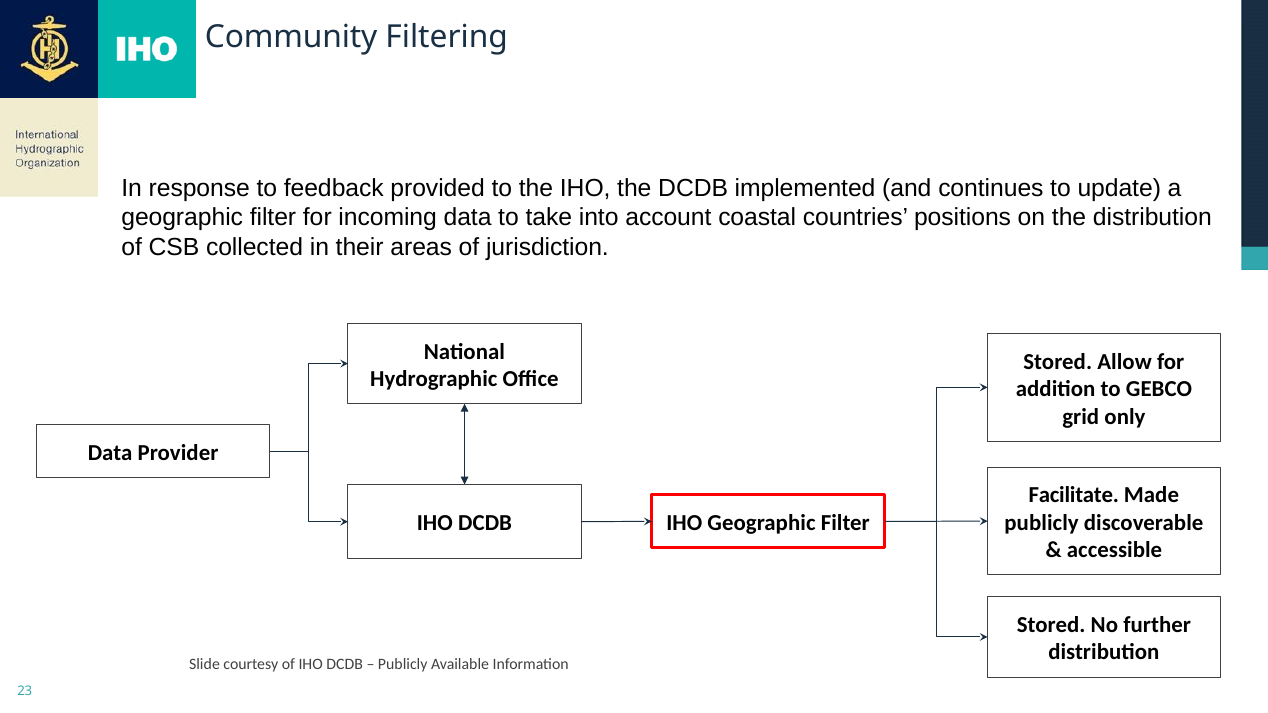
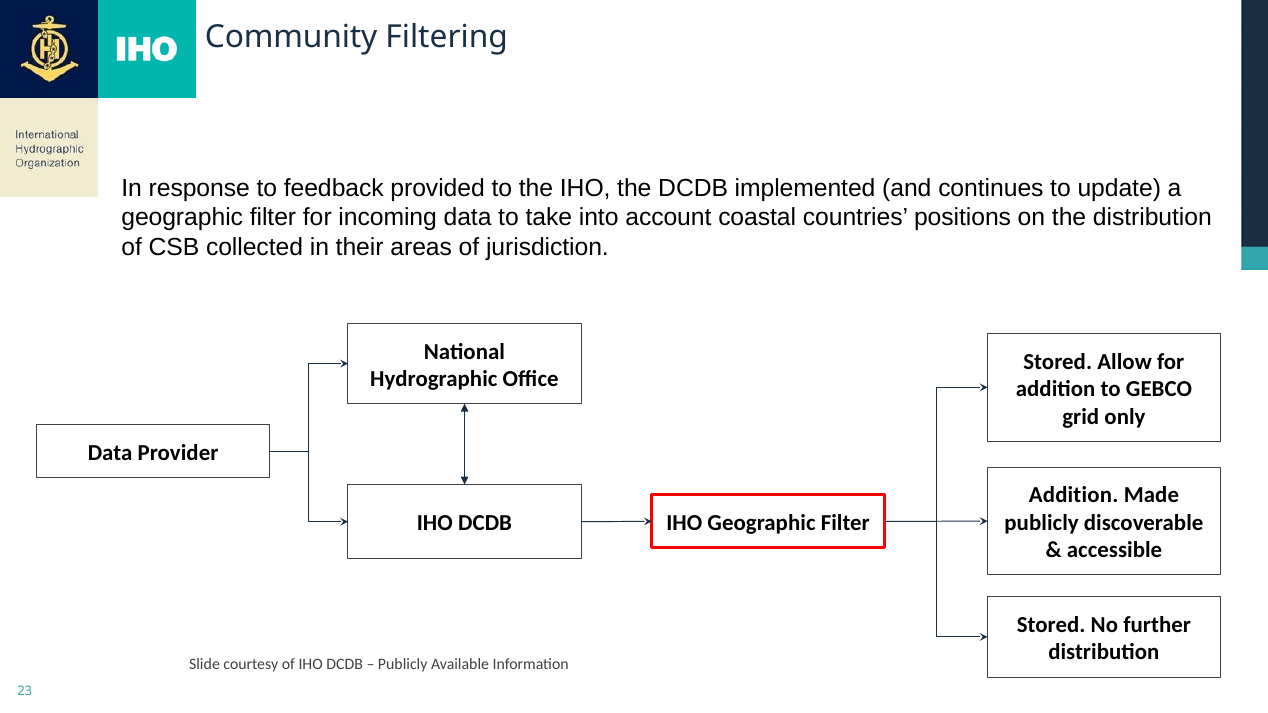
Facilitate: Facilitate -> Addition (1074, 495)
